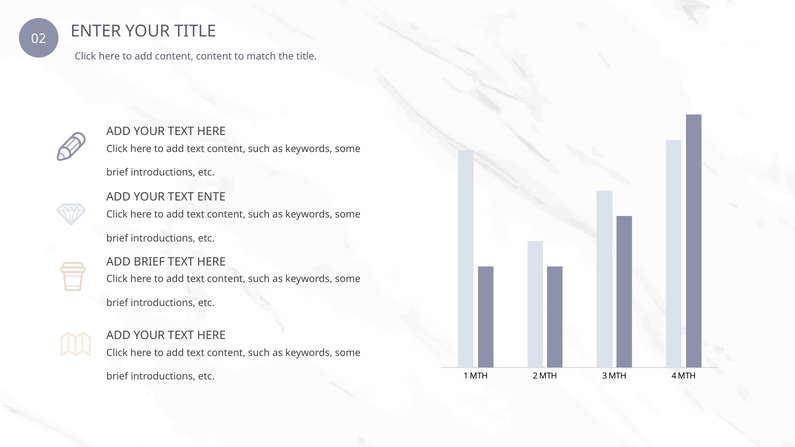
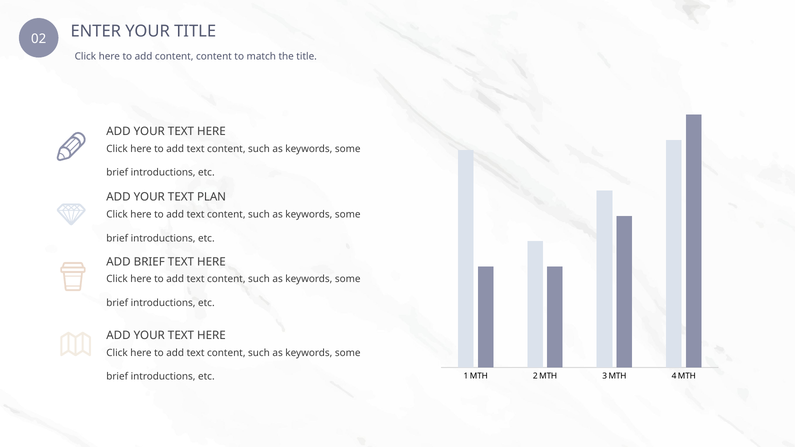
ENTE: ENTE -> PLAN (212, 197)
